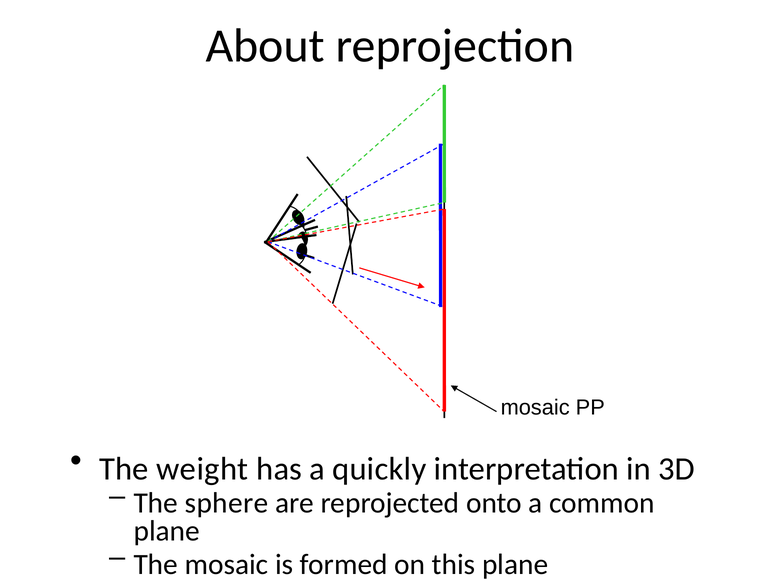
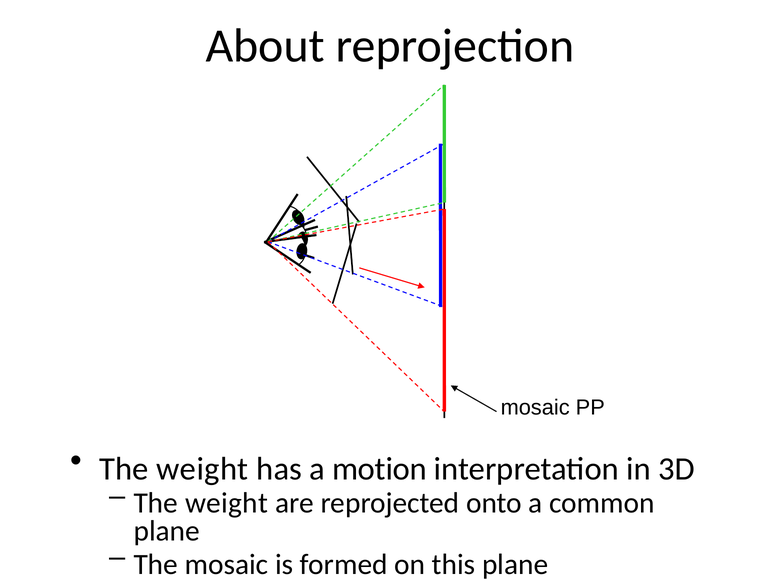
quickly: quickly -> motion (380, 469)
sphere: sphere -> weight (227, 503)
